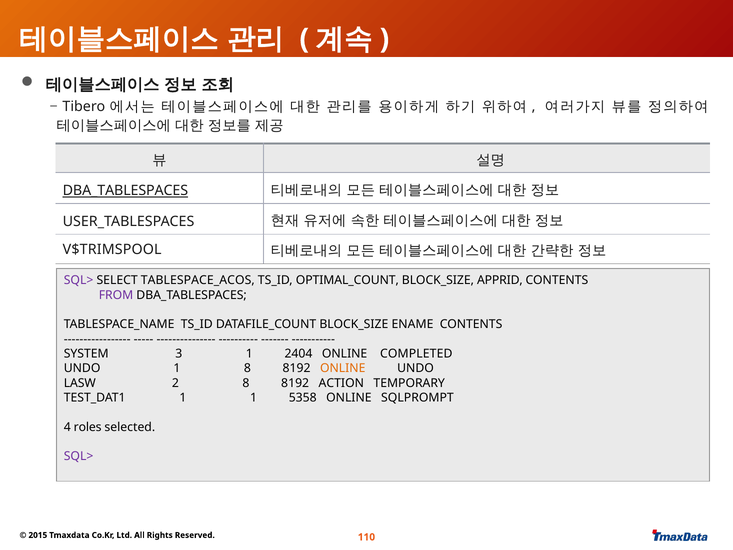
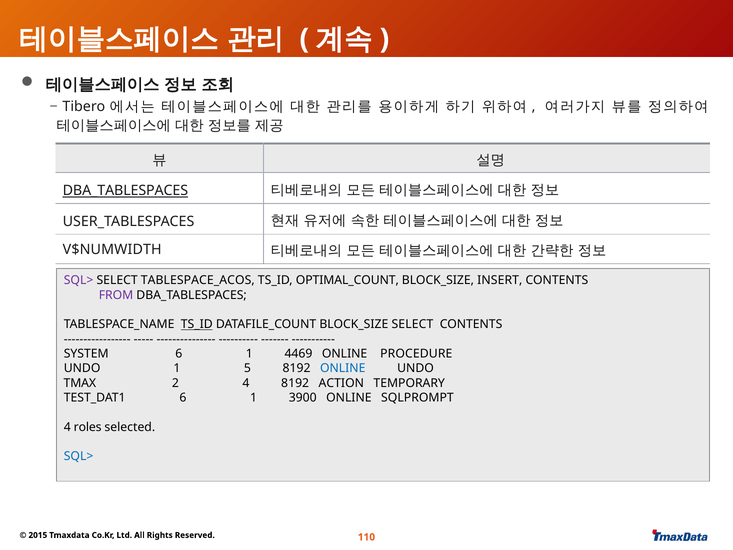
V$TRIMSPOOL: V$TRIMSPOOL -> V$NUMWIDTH (112, 250)
APPRID: APPRID -> INSERT (500, 280)
TS_ID underline: none -> present (197, 324)
BLOCK_SIZE ENAME: ENAME -> SELECT (412, 324)
SYSTEM 3: 3 -> 6 (179, 354)
2404: 2404 -> 4469 (298, 354)
COMPLETED: COMPLETED -> PROCEDURE (416, 354)
1 8: 8 -> 5 (247, 368)
ONLINE colour: orange -> blue (343, 368)
LASW: LASW -> TMAX (80, 383)
2 8: 8 -> 4 (246, 383)
TEST_DAT1 1: 1 -> 6 (183, 398)
5358: 5358 -> 3900 (303, 398)
SQL> colour: purple -> blue (79, 456)
